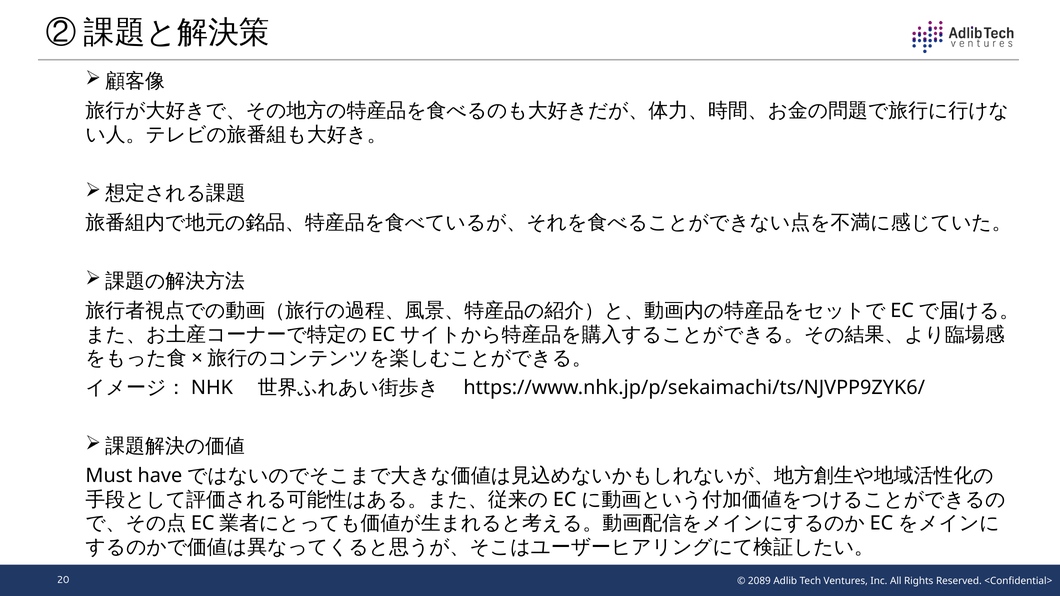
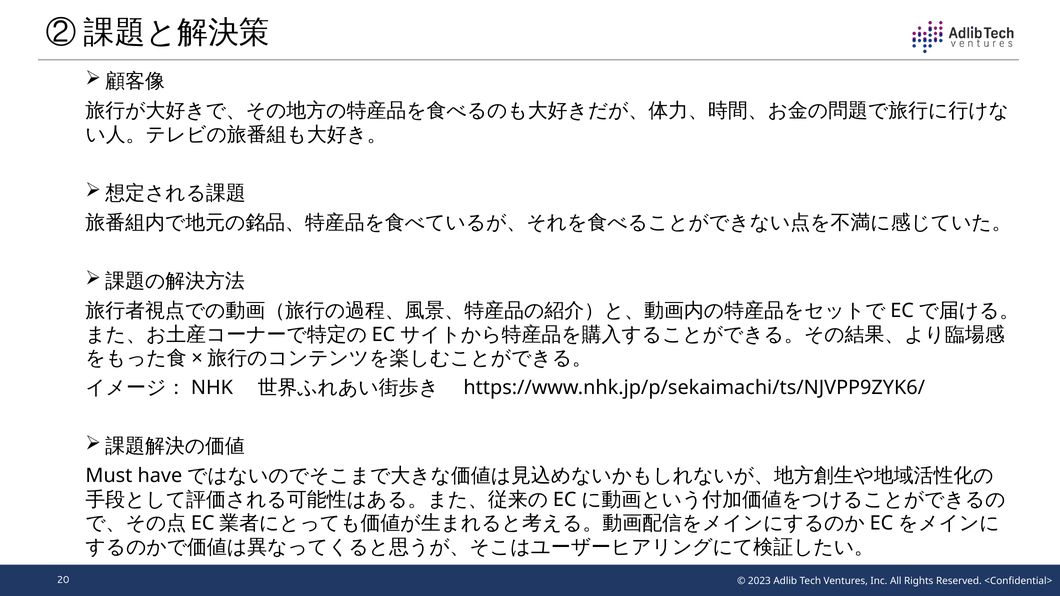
2089: 2089 -> 2023 (759, 581)
